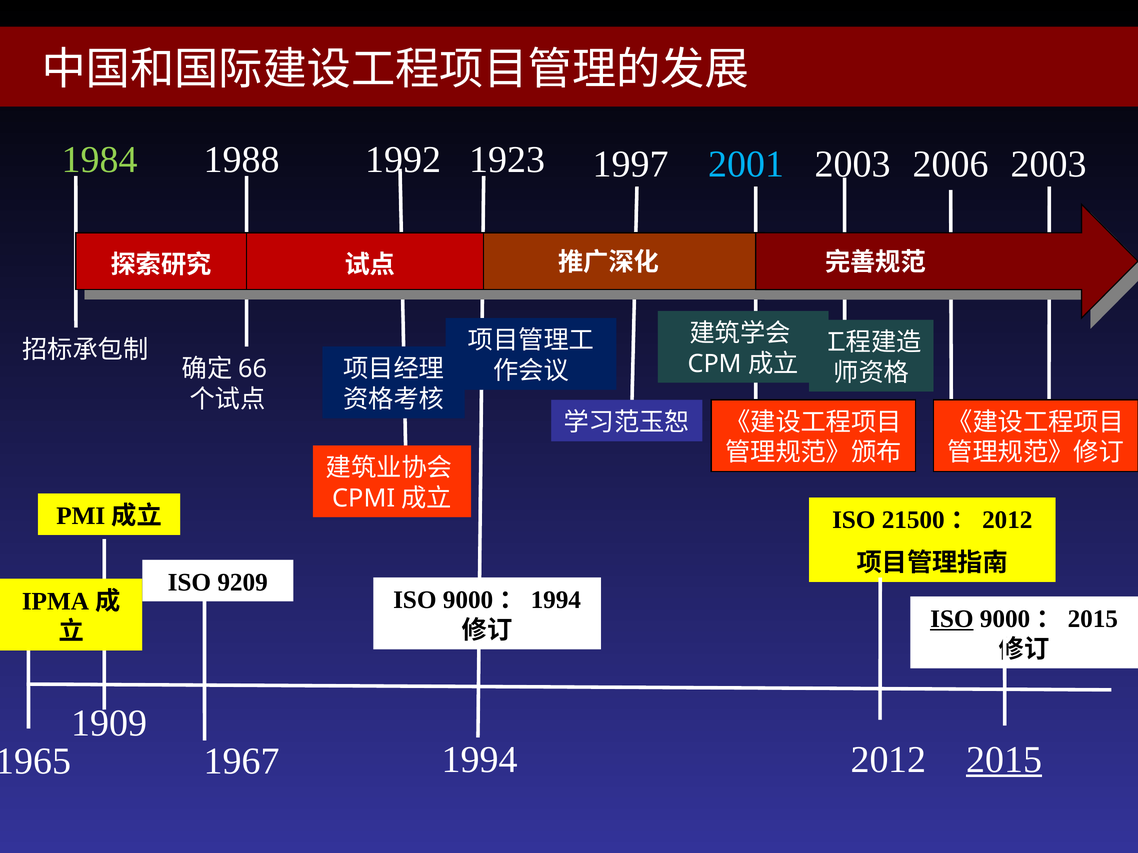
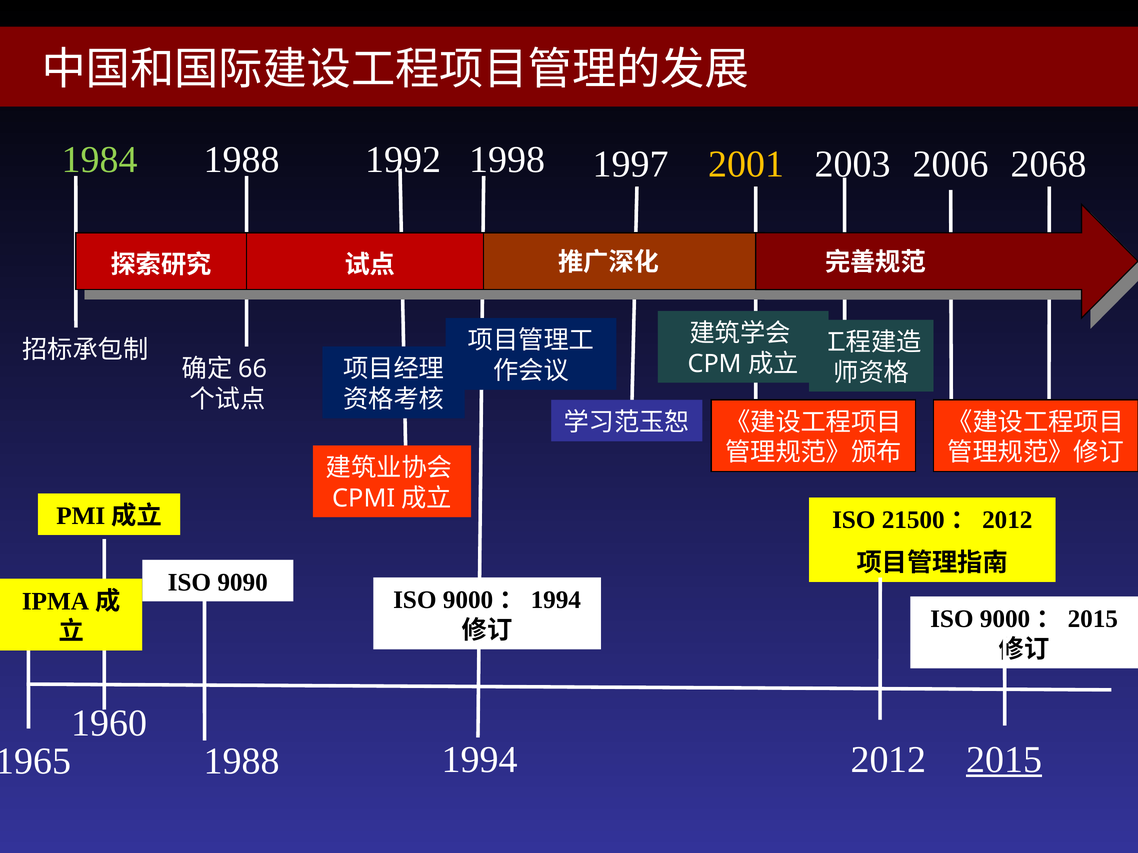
1923: 1923 -> 1998 (507, 160)
2001 colour: light blue -> yellow (746, 164)
2003 2003: 2003 -> 2068 (1049, 164)
9209: 9209 -> 9090 (243, 583)
ISO underline: present -> none (952, 619)
1909: 1909 -> 1960 (109, 724)
1967: 1967 -> 1988 (242, 762)
